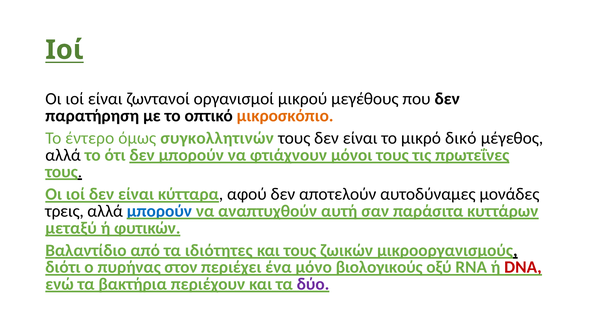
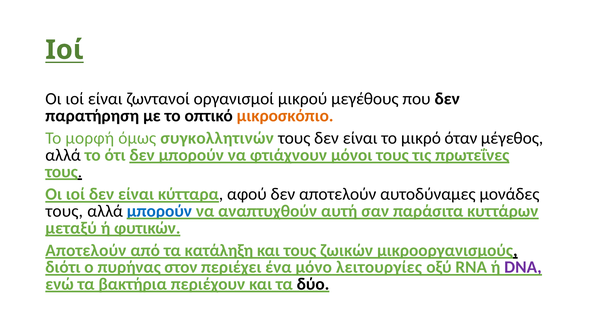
έντερο: έντερο -> μορφή (90, 138)
δικό: δικό -> όταν (461, 138)
τρεις: τρεις -> τους (64, 211)
Βαλαντίδιο: Βαλαντίδιο -> Αποτελούν (86, 250)
ιδιότητες: ιδιότητες -> κατάληξη (219, 250)
βιολογικούς: βιολογικούς -> λειτουργίες (379, 267)
DNA colour: red -> purple (523, 267)
δύο colour: purple -> black (313, 284)
